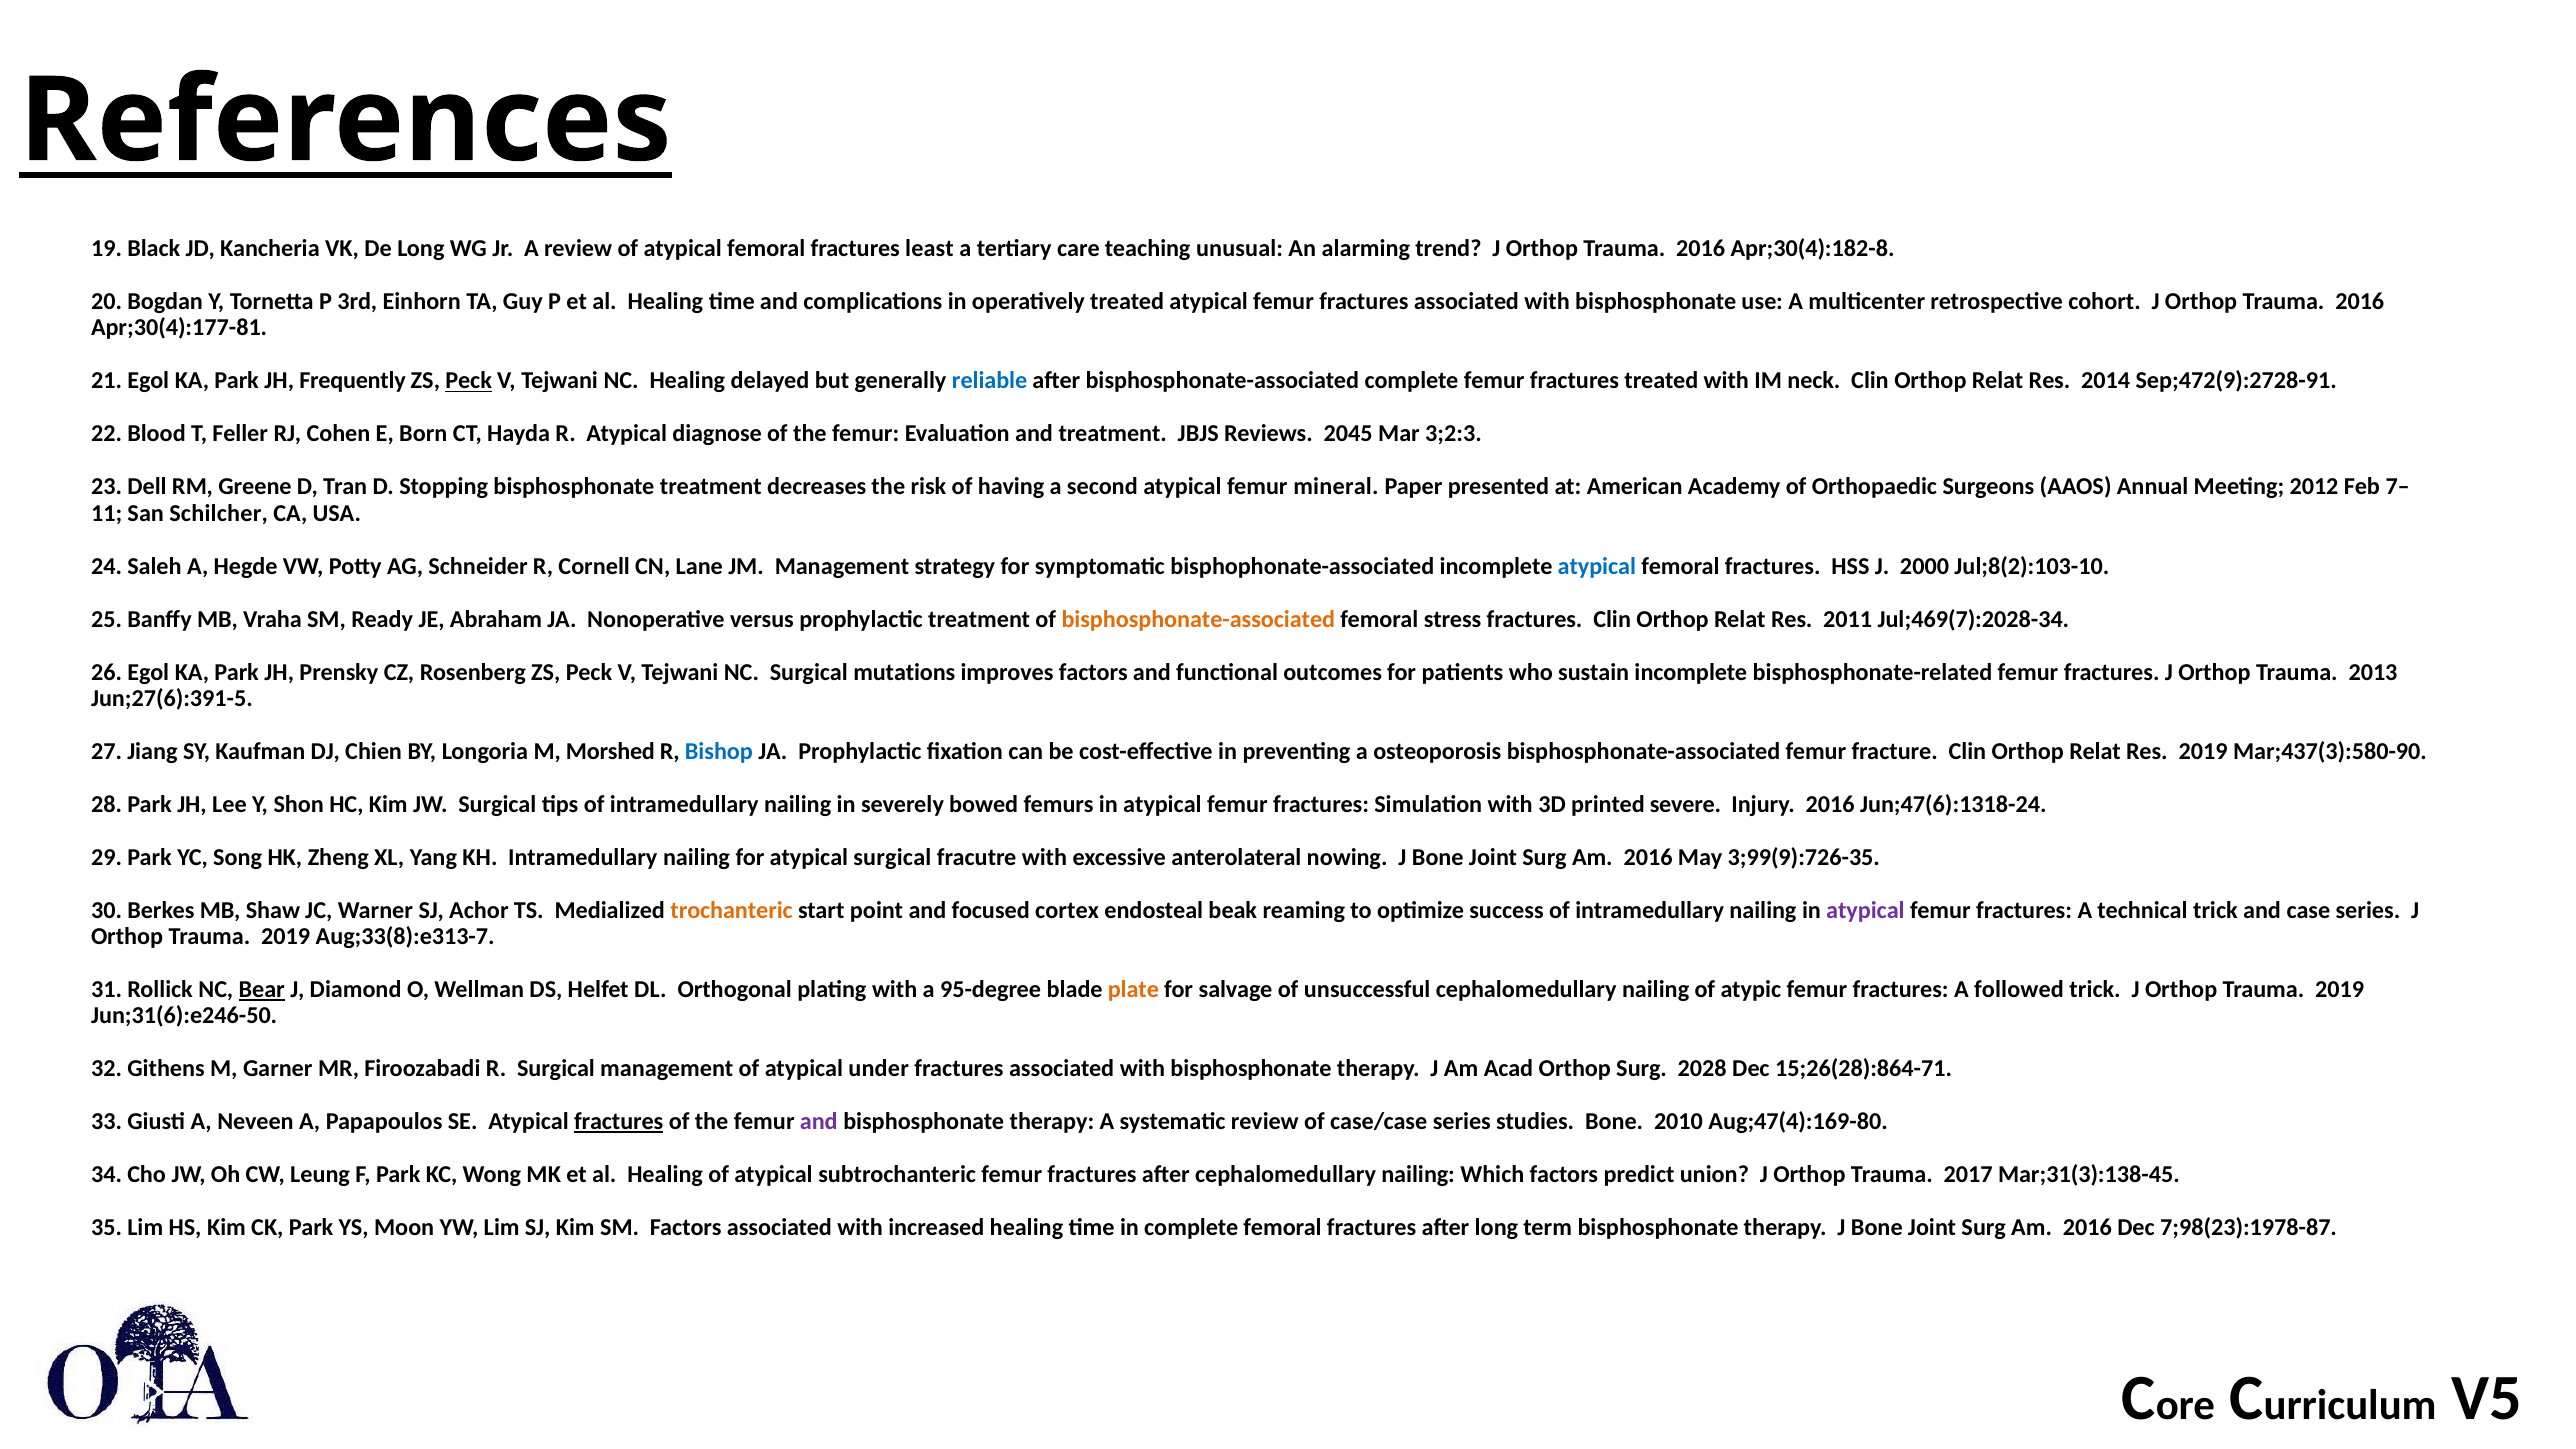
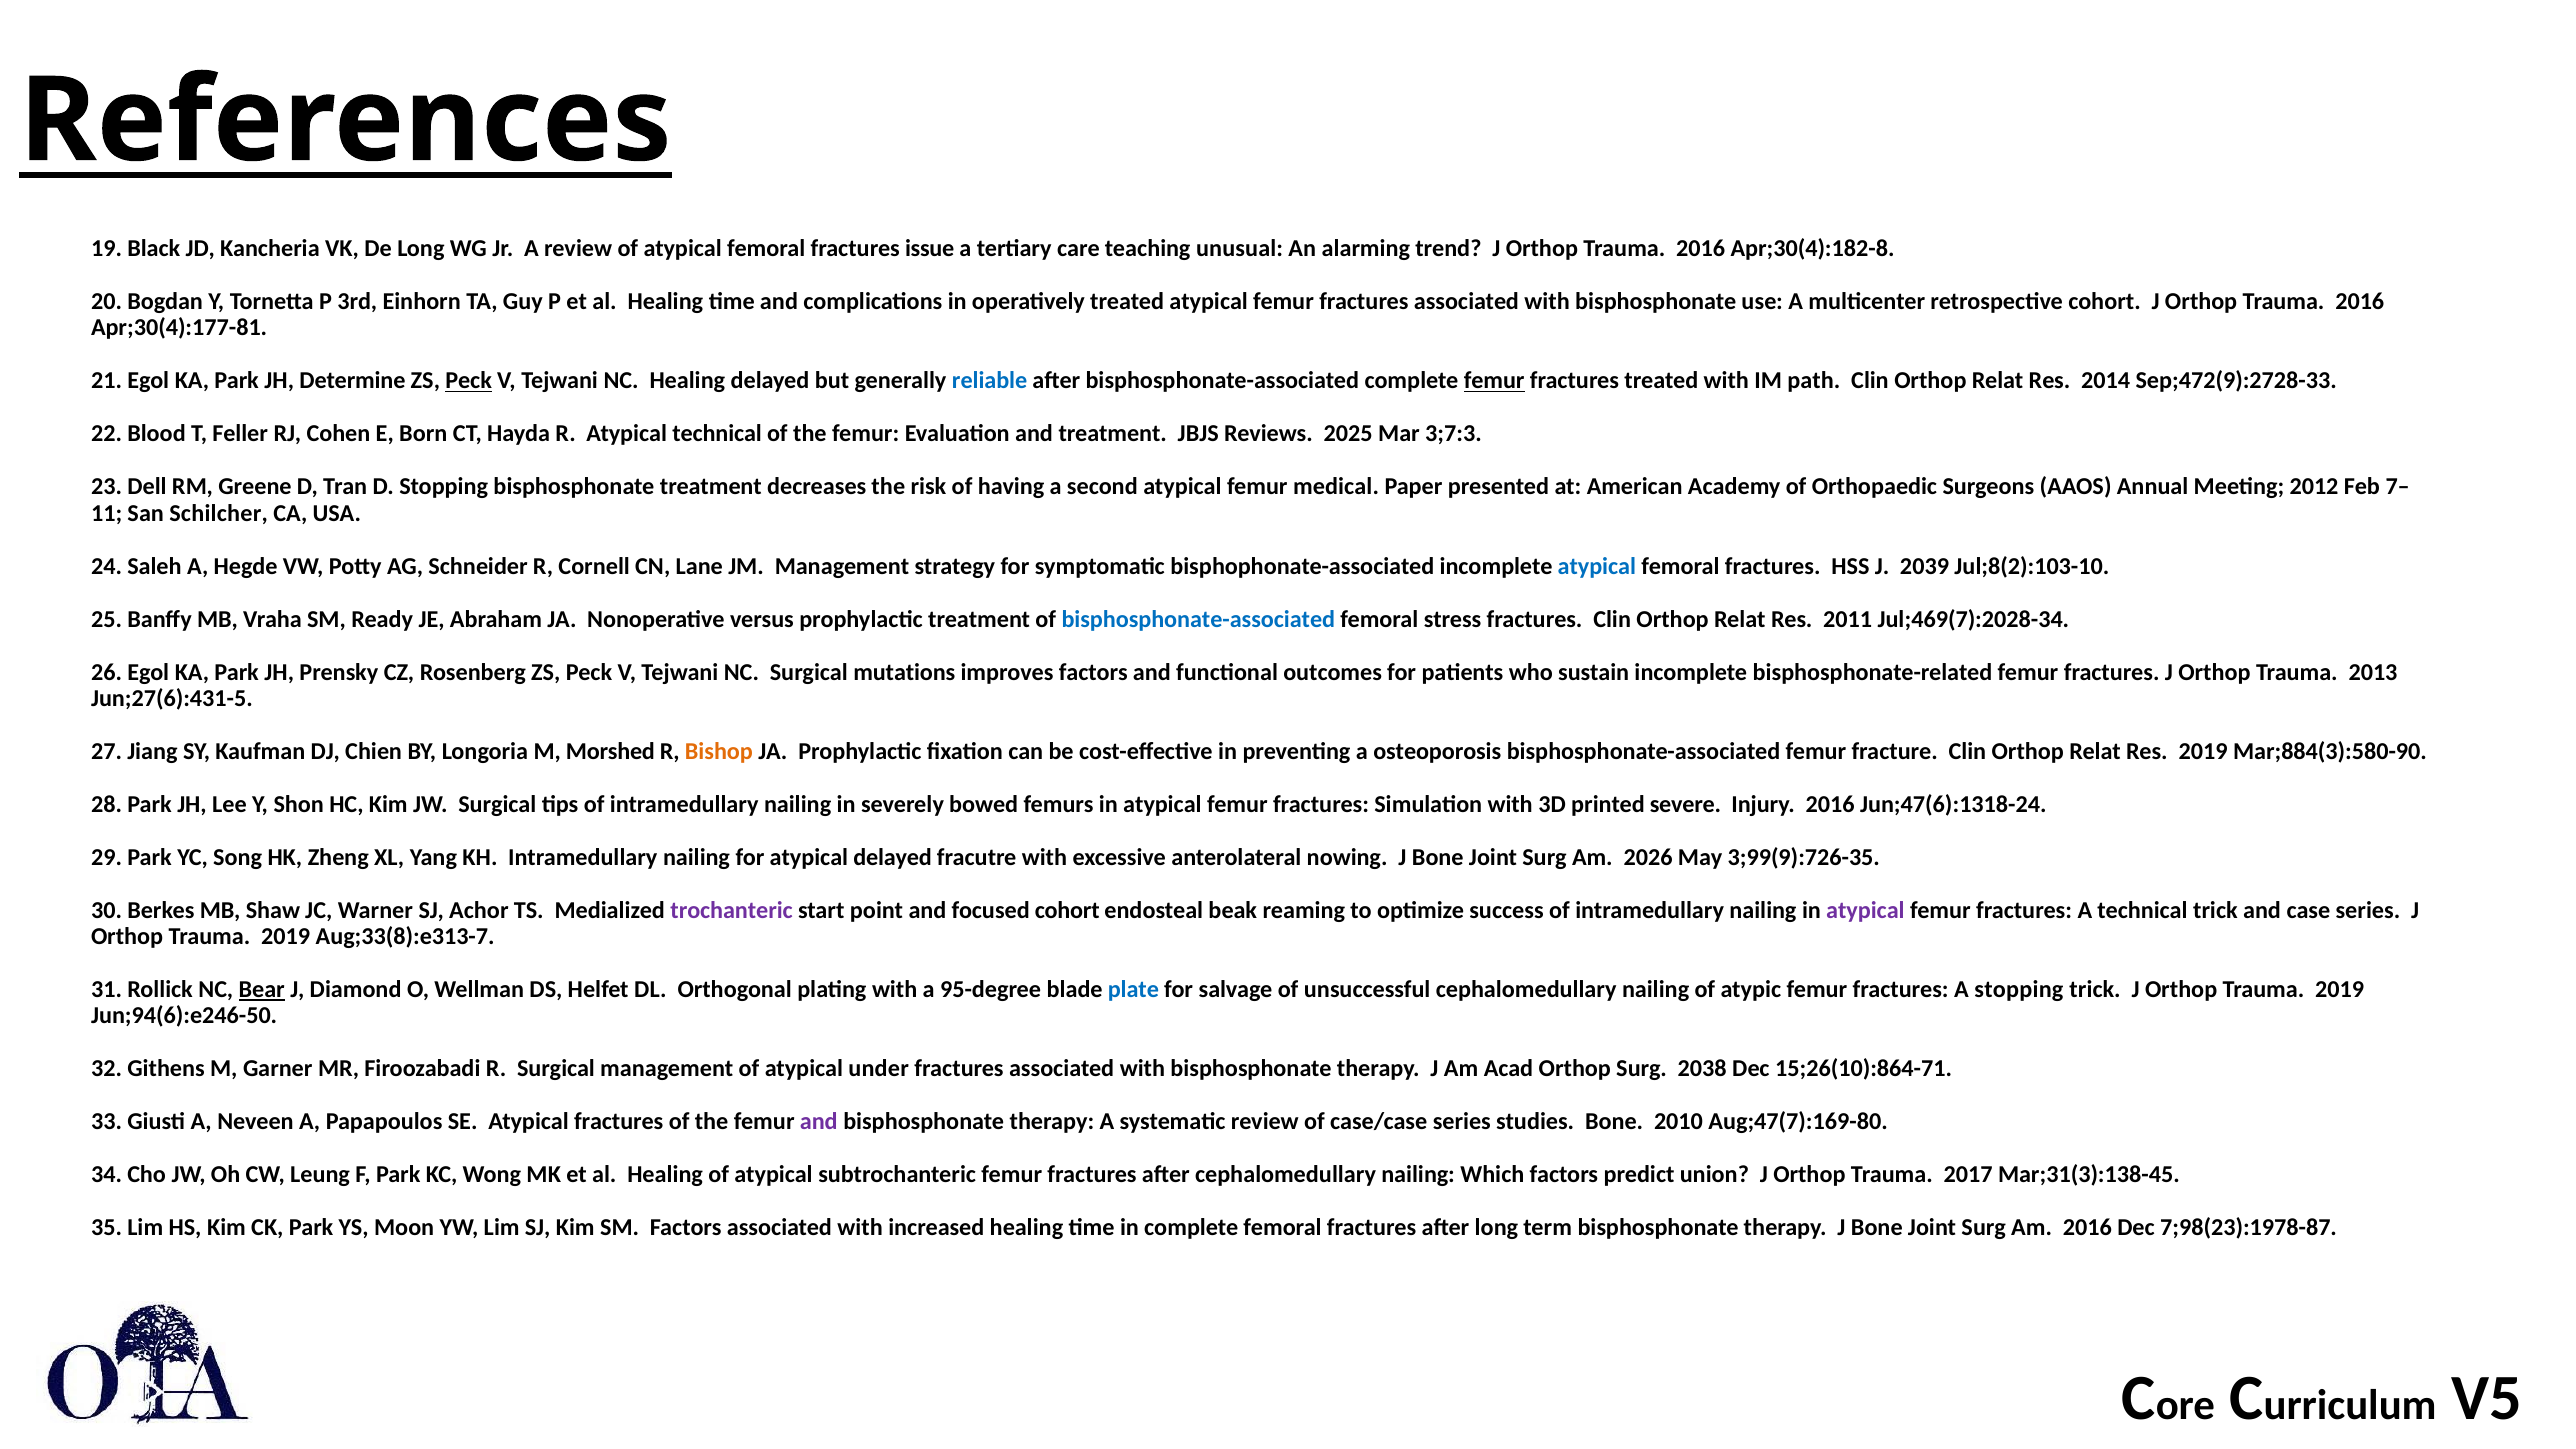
least: least -> issue (930, 249)
Frequently: Frequently -> Determine (352, 381)
femur underline: none -> present (1494, 381)
neck: neck -> path (1814, 381)
Sep;472(9):2728-91: Sep;472(9):2728-91 -> Sep;472(9):2728-33 (2236, 381)
Atypical diagnose: diagnose -> technical (717, 434)
2045: 2045 -> 2025 (1348, 434)
3;2:3: 3;2:3 -> 3;7:3 (1453, 434)
mineral: mineral -> medical (1336, 487)
2000: 2000 -> 2039 (1925, 566)
bisphosphonate-associated colour: orange -> blue (1198, 619)
Jun;27(6):391-5: Jun;27(6):391-5 -> Jun;27(6):431-5 (172, 698)
Bishop colour: blue -> orange (719, 751)
Mar;437(3):580-90: Mar;437(3):580-90 -> Mar;884(3):580-90 (2330, 751)
atypical surgical: surgical -> delayed (893, 857)
2016: 2016 -> 2026 (1648, 857)
trochanteric colour: orange -> purple (732, 910)
focused cortex: cortex -> cohort (1067, 910)
plate colour: orange -> blue (1133, 990)
A followed: followed -> stopping (2019, 990)
Jun;31(6):e246-50: Jun;31(6):e246-50 -> Jun;94(6):e246-50 (184, 1016)
2028: 2028 -> 2038 (1702, 1069)
15;26(28):864-71: 15;26(28):864-71 -> 15;26(10):864-71 (1864, 1069)
fractures underline: present -> none (619, 1122)
Aug;47(4):169-80: Aug;47(4):169-80 -> Aug;47(7):169-80 (1798, 1122)
